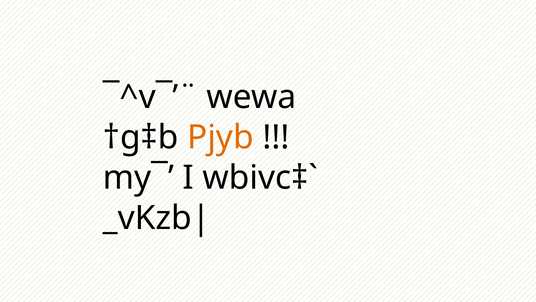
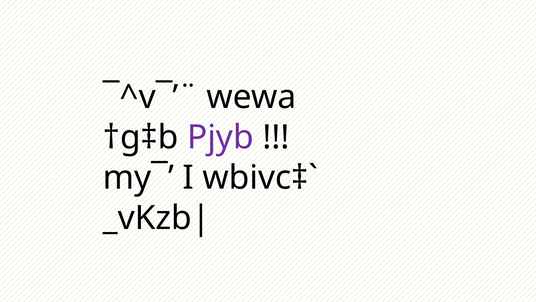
Pjyb colour: orange -> purple (220, 137)
